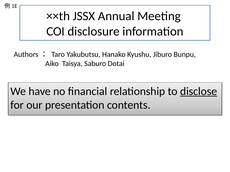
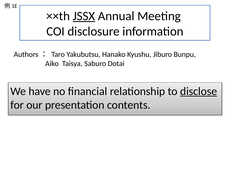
JSSX underline: none -> present (84, 16)
